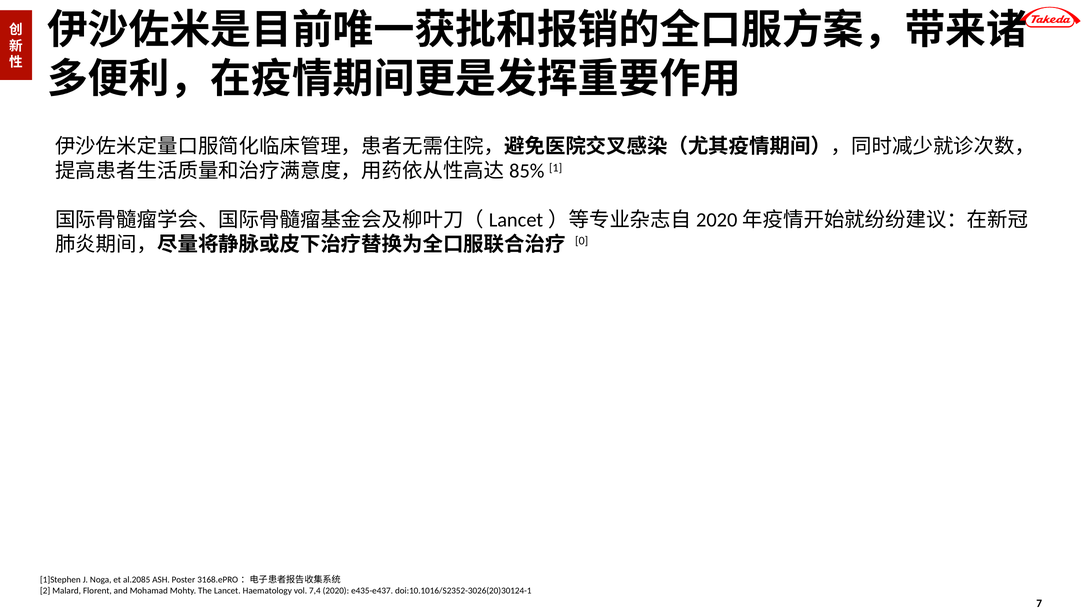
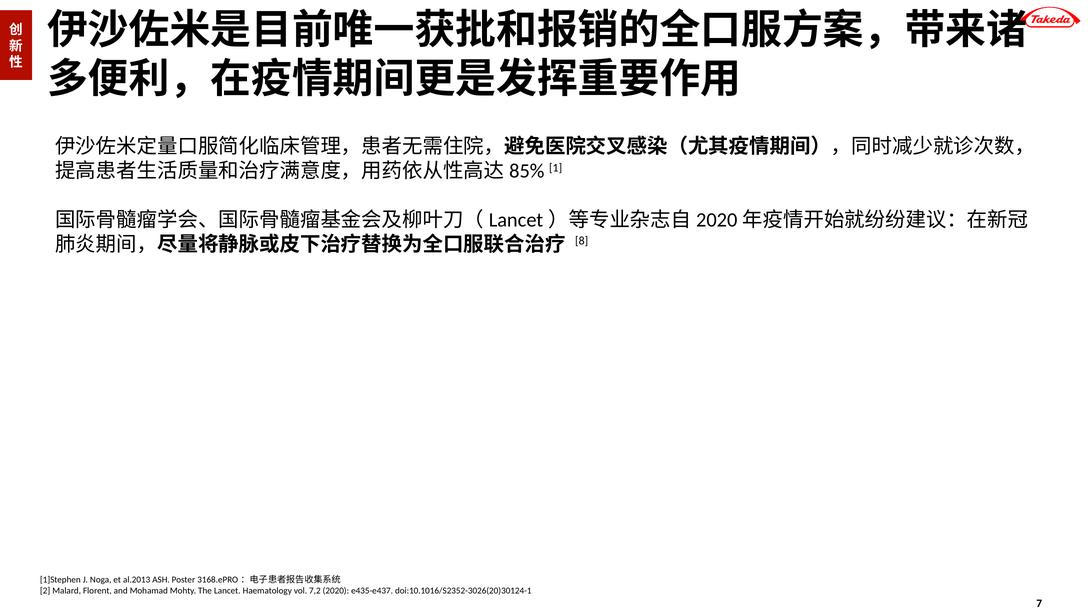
0: 0 -> 8 (582, 241)
al.2085: al.2085 -> al.2013 (137, 580)
7,4: 7,4 -> 7,2 (315, 591)
